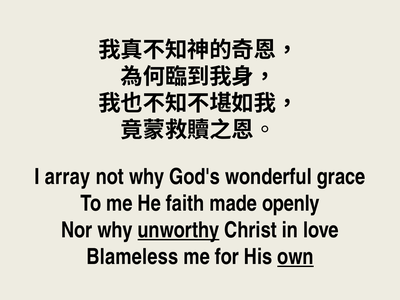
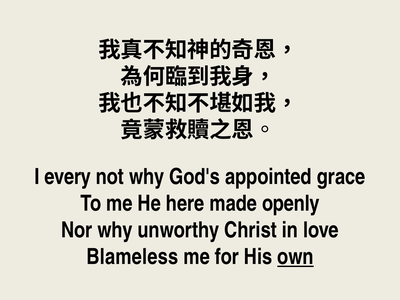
array: array -> every (68, 177)
wonderful: wonderful -> appointed (268, 177)
faith: faith -> here (185, 204)
unworthy underline: present -> none (178, 230)
